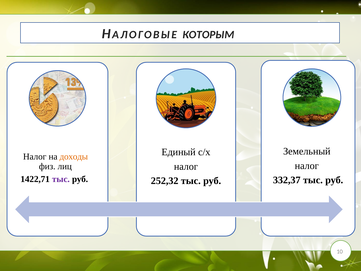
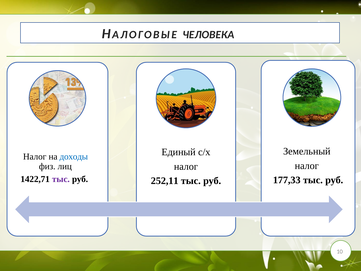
КОТОРЫМ: КОТОРЫМ -> ЧЕЛОВЕКА (208, 35)
доходы colour: orange -> blue (74, 156)
332,37: 332,37 -> 177,33 (287, 180)
252,32: 252,32 -> 252,11 (165, 181)
